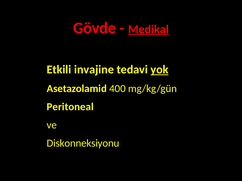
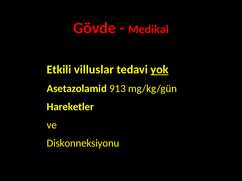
Medikal underline: present -> none (148, 29)
invajine: invajine -> villuslar (94, 70)
400: 400 -> 913 (117, 89)
Peritoneal: Peritoneal -> Hareketler (70, 107)
